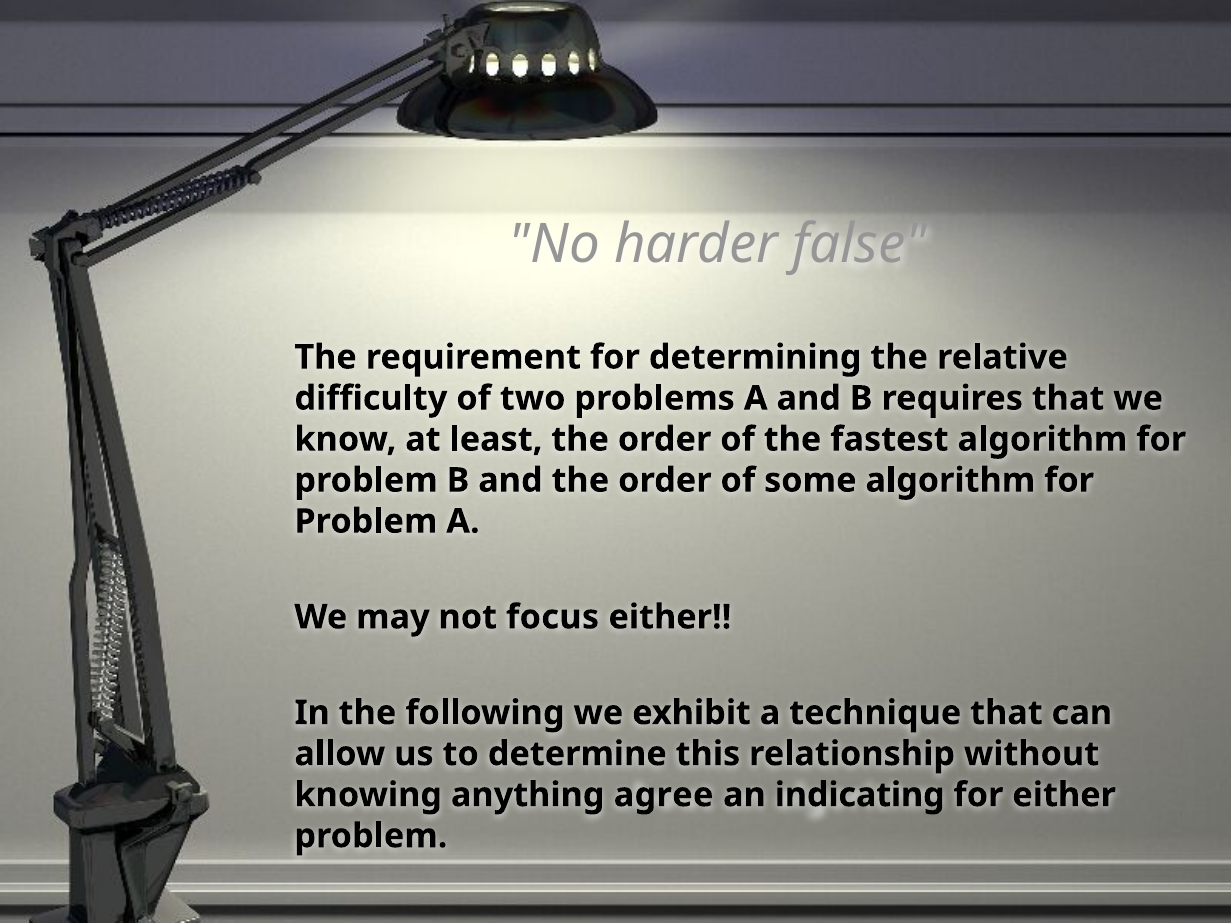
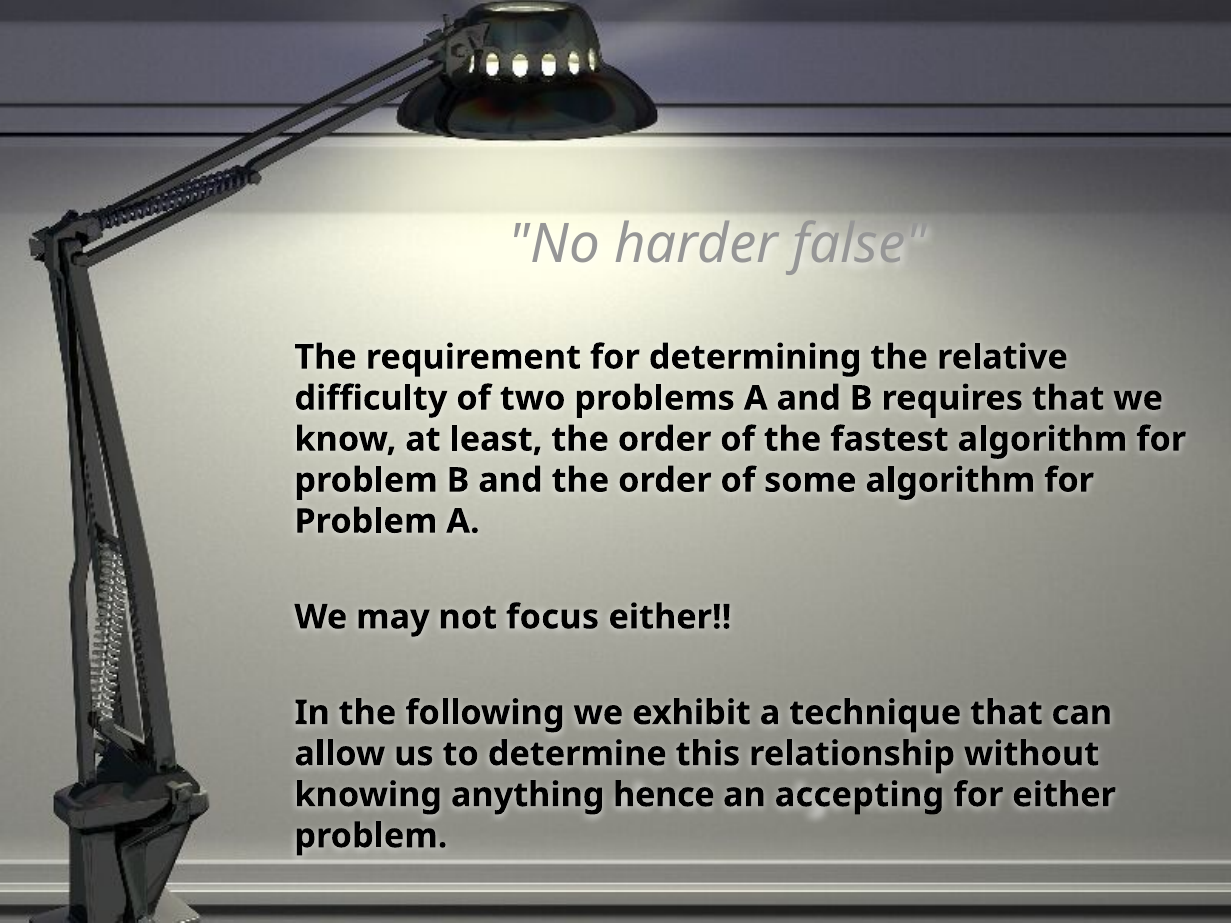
agree: agree -> hence (664, 795)
indicating: indicating -> accepting (859, 795)
